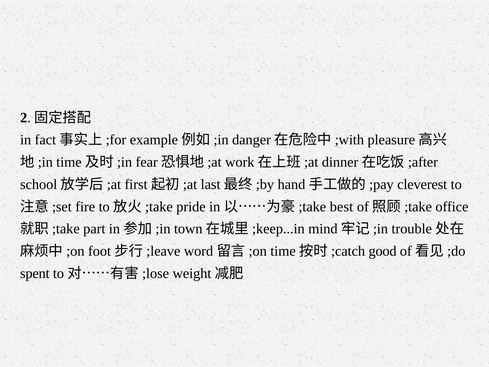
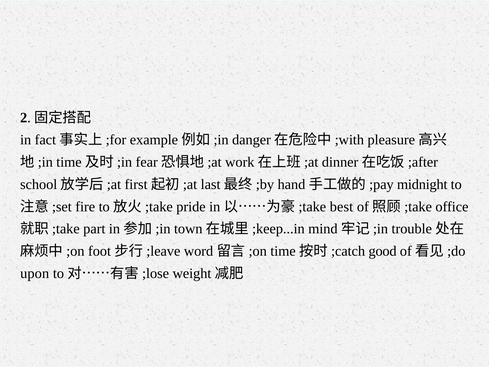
cleverest: cleverest -> midnight (422, 184)
spent: spent -> upon (35, 273)
